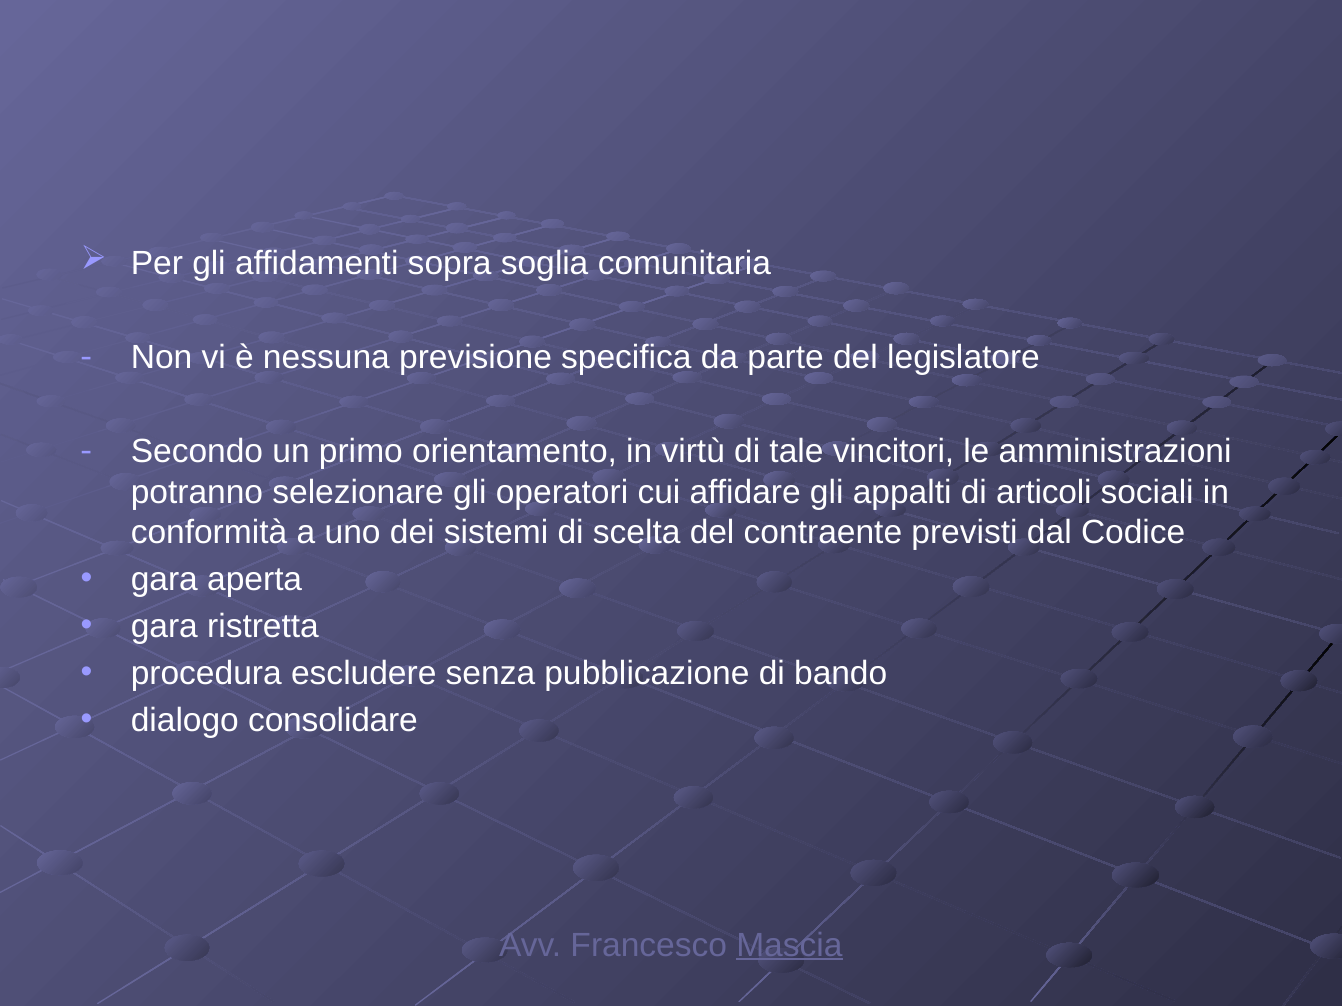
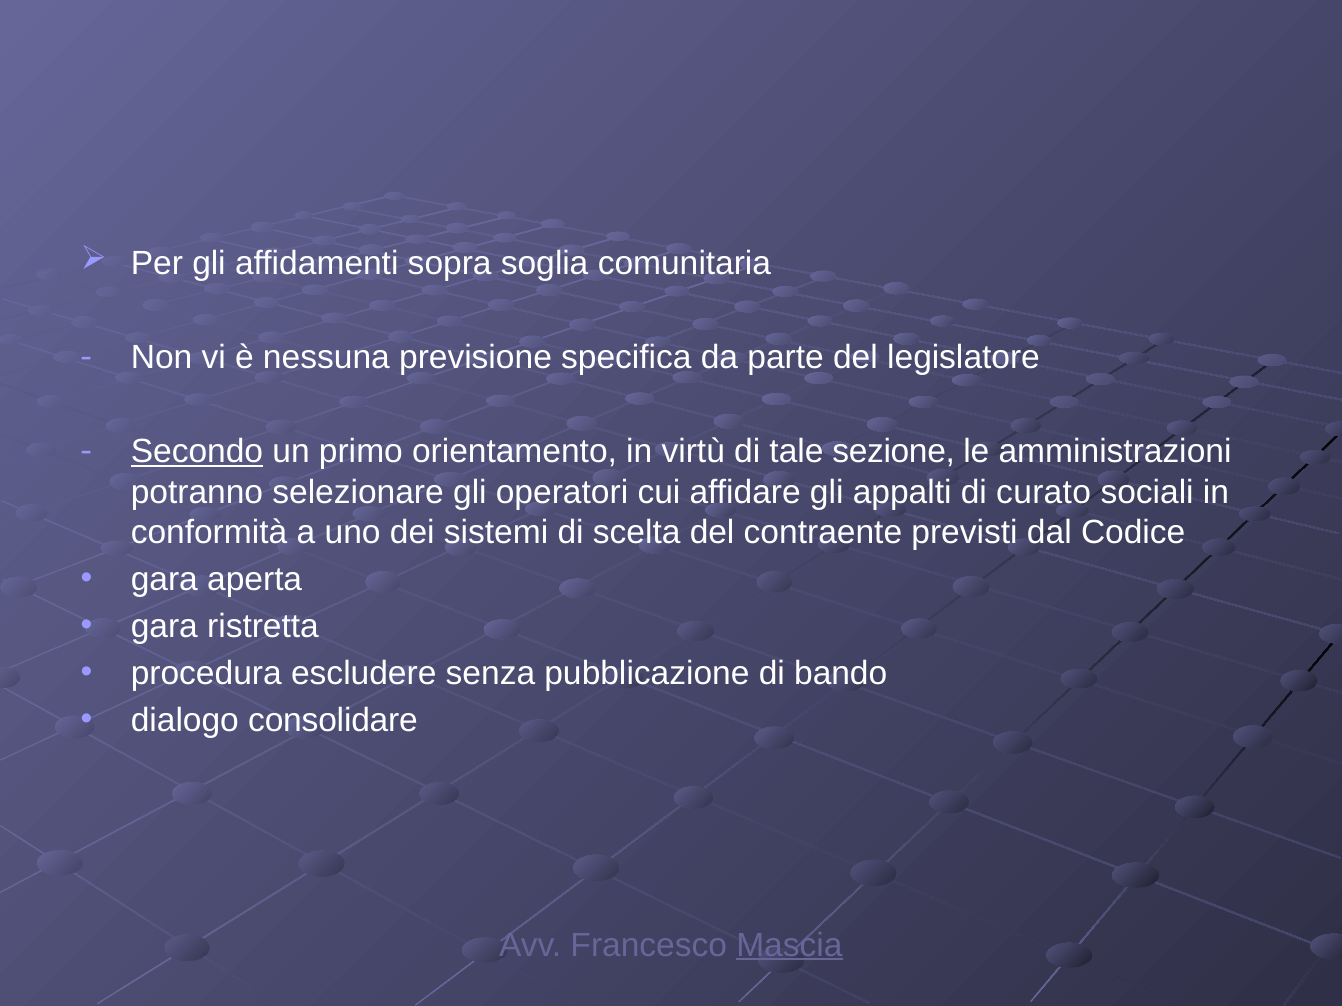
Secondo underline: none -> present (197, 452)
vincitori: vincitori -> sezione (894, 452)
articoli: articoli -> curato (1044, 492)
